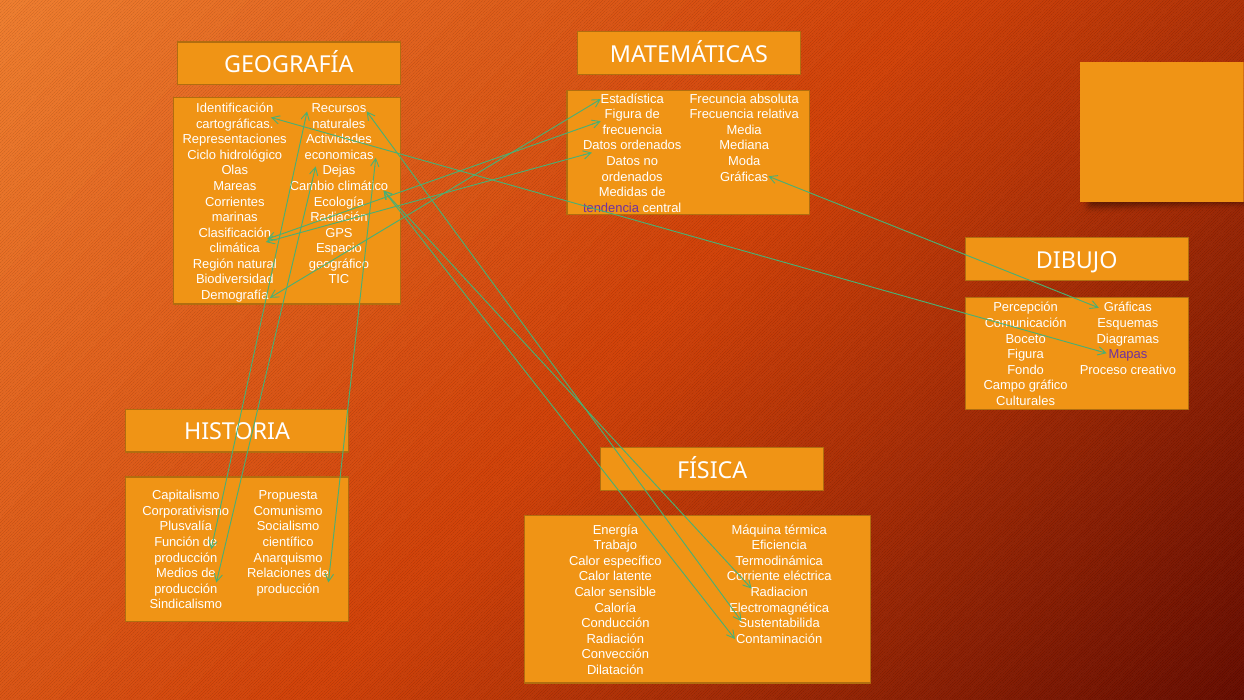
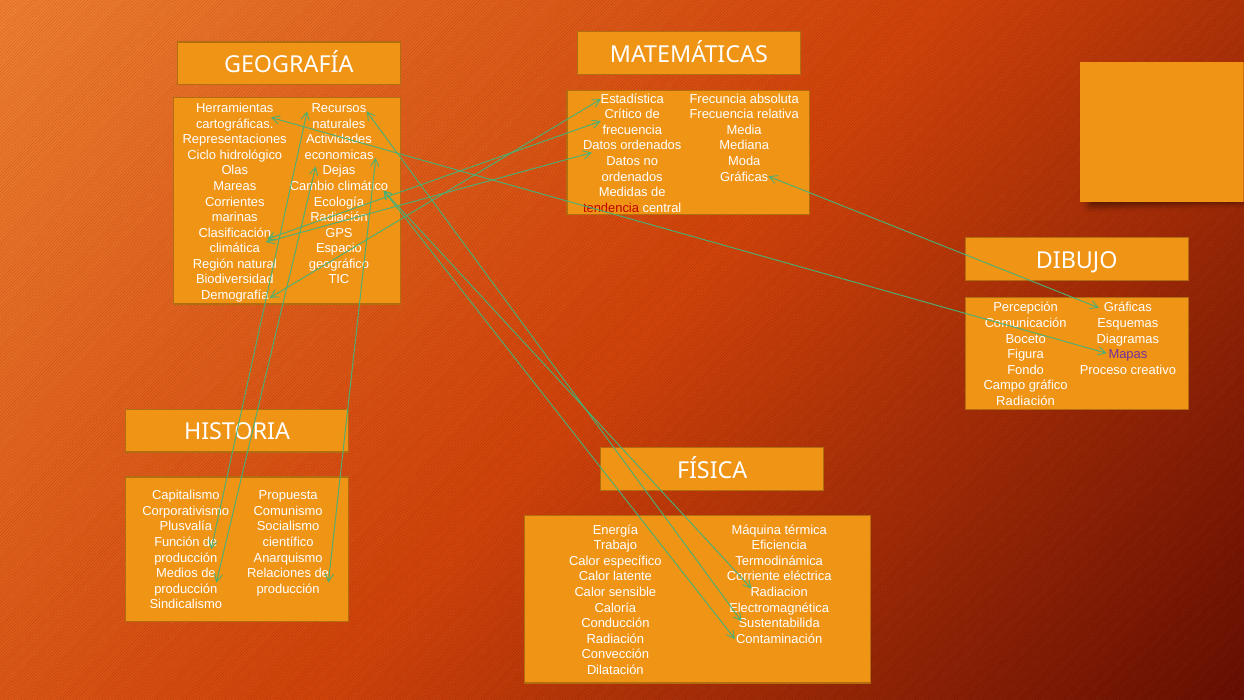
Identificación: Identificación -> Herramientas (235, 108)
Figura: Figura -> Crítico (623, 115)
tendencia colour: purple -> red (611, 208)
Culturales: Culturales -> Radiación (1026, 401)
